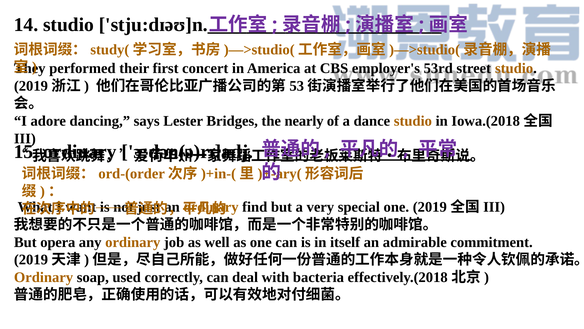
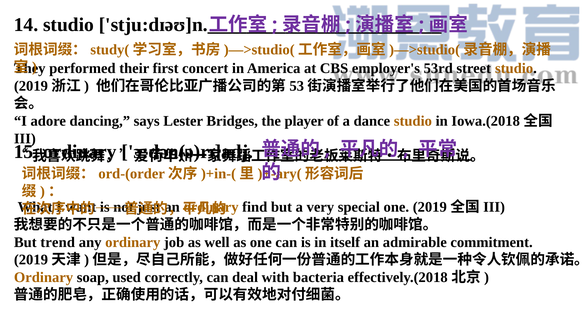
nearly: nearly -> player (304, 121)
opera: opera -> trend (58, 242)
